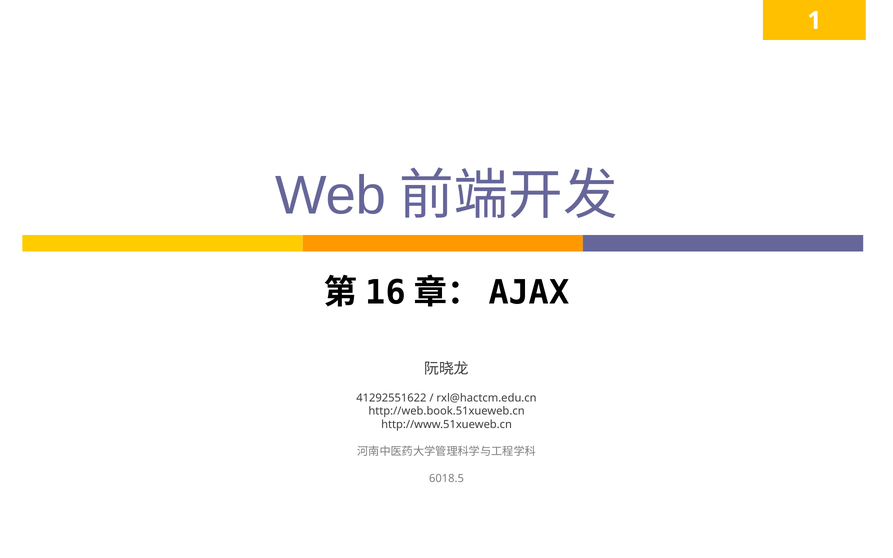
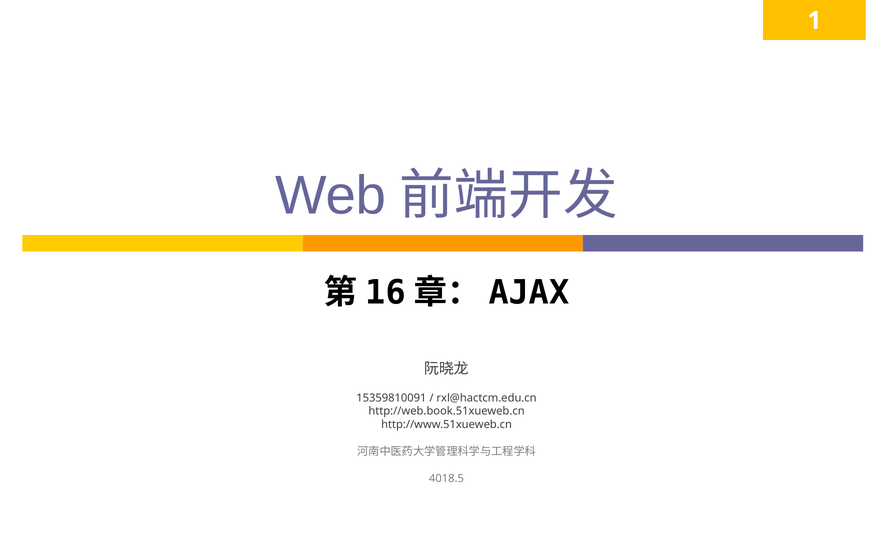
41292551622: 41292551622 -> 15359810091 (391, 398)
6018.5: 6018.5 -> 4018.5 (446, 479)
